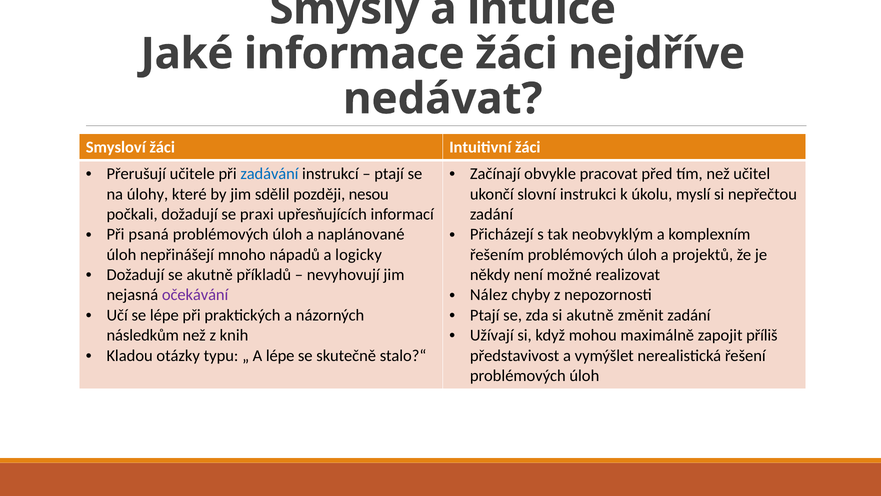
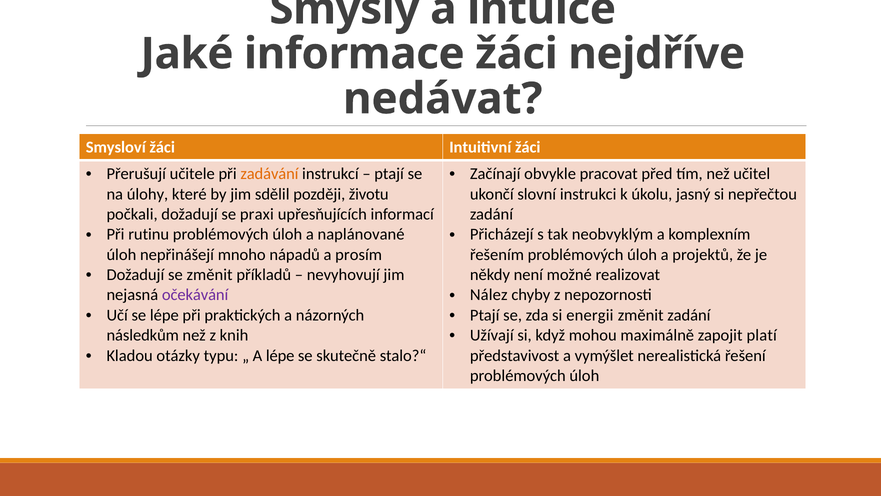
zadávání colour: blue -> orange (269, 174)
nesou: nesou -> životu (369, 194)
myslí: myslí -> jasný (693, 194)
psaná: psaná -> rutinu (149, 234)
logicky: logicky -> prosím (359, 254)
se akutně: akutně -> změnit (210, 275)
si akutně: akutně -> energii (590, 315)
příliš: příliš -> platí (762, 335)
